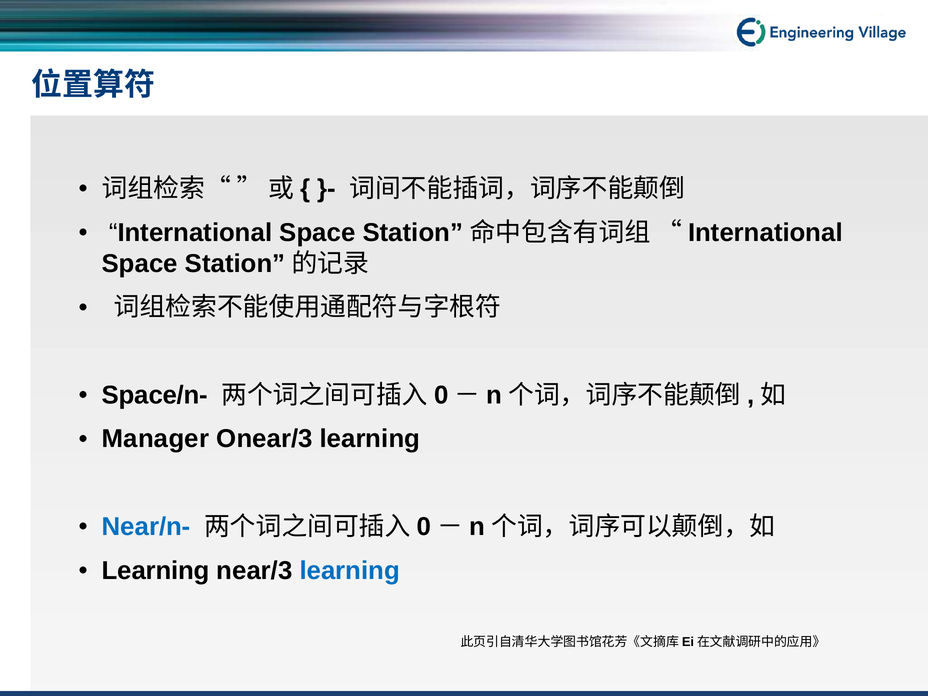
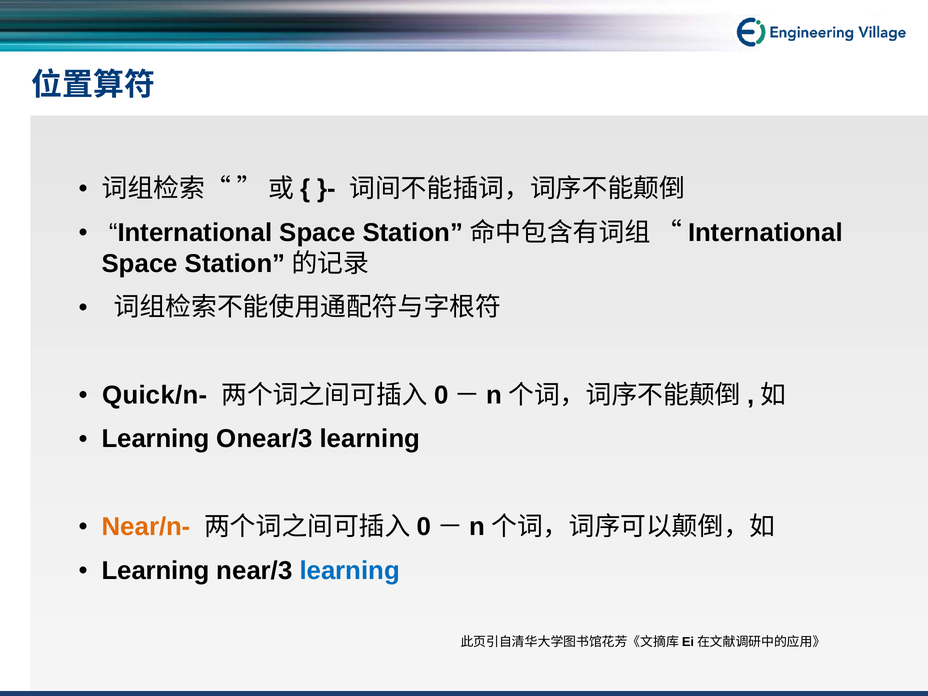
Space/n-: Space/n- -> Quick/n- (155, 395)
Manager: Manager -> Learning (156, 439)
Near/n- colour: blue -> orange (146, 527)
